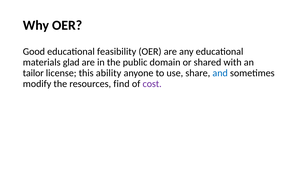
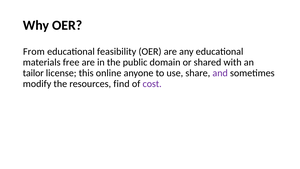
Good: Good -> From (34, 51)
glad: glad -> free (71, 62)
ability: ability -> online (109, 73)
and colour: blue -> purple (220, 73)
